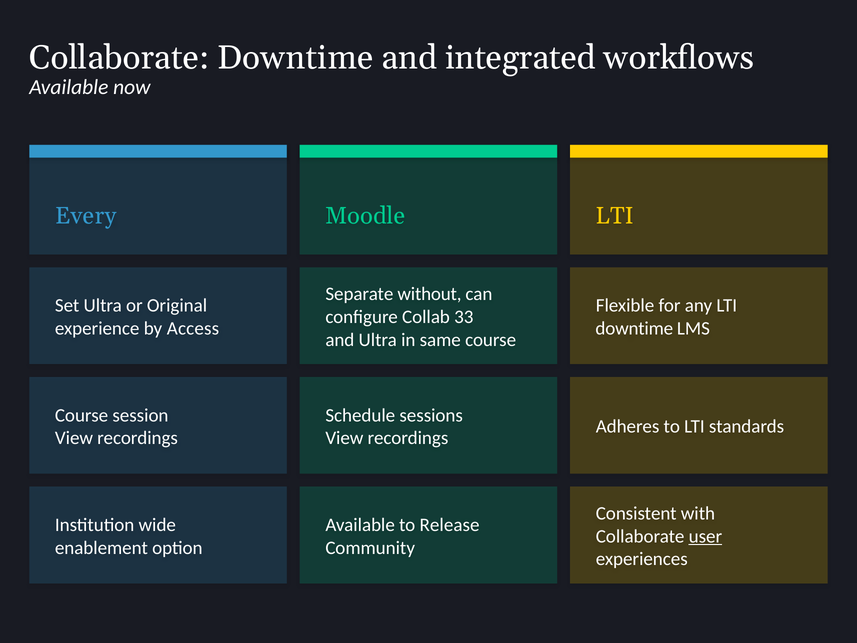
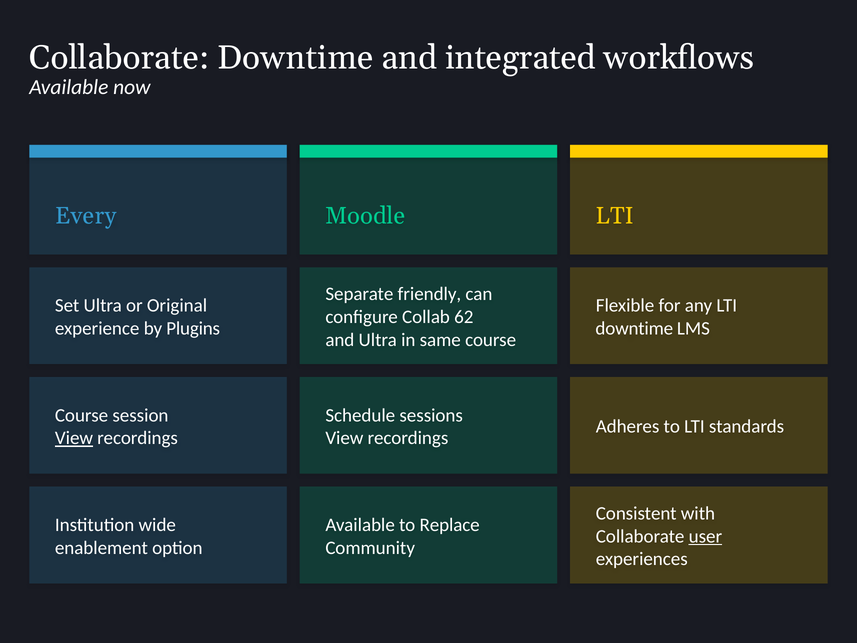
without: without -> friendly (429, 294)
33: 33 -> 62 (464, 317)
Access: Access -> Plugins (193, 328)
View underline: none -> present (74, 438)
Release: Release -> Replace (450, 525)
